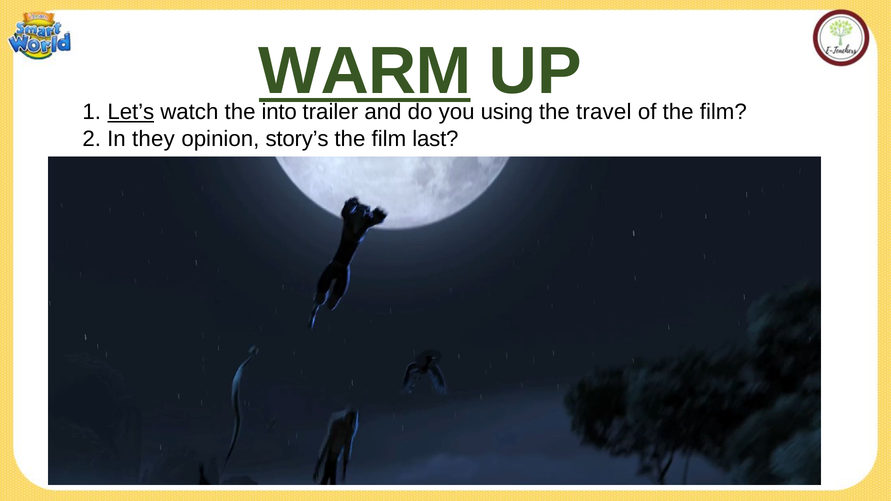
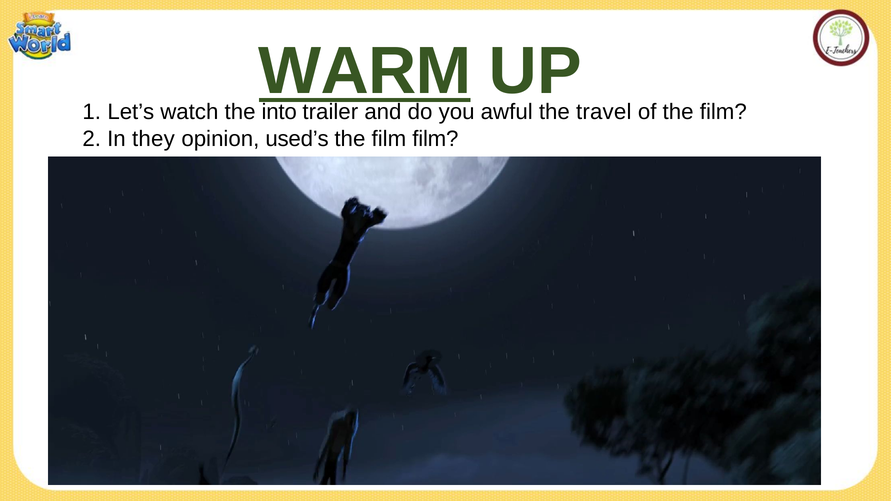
Let’s underline: present -> none (131, 112)
using: using -> awful (507, 112)
story’s: story’s -> used’s (297, 139)
film last: last -> film (435, 139)
